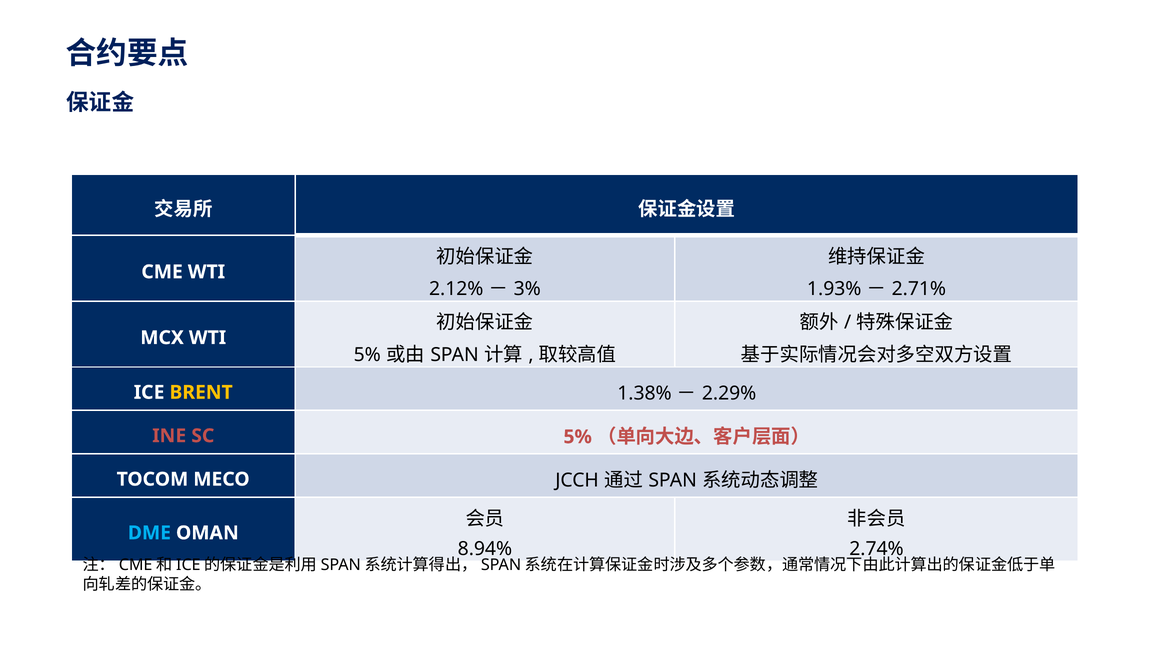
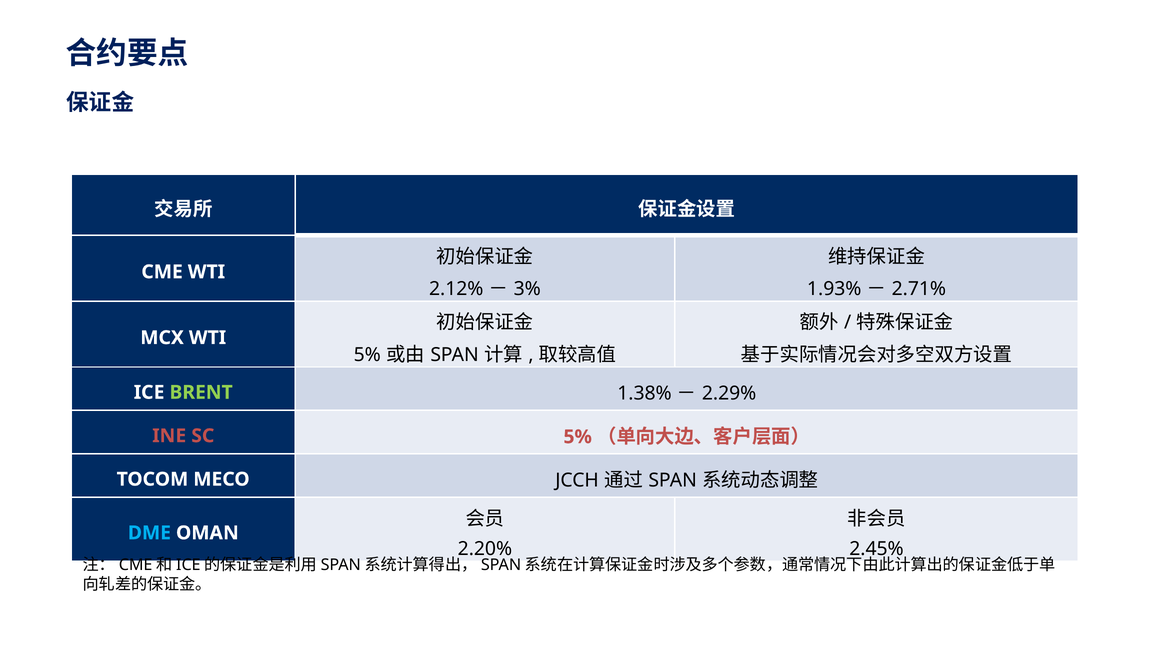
BRENT colour: yellow -> light green (201, 392)
8.94%: 8.94% -> 2.20% (485, 549)
2.74%: 2.74% -> 2.45% (877, 549)
